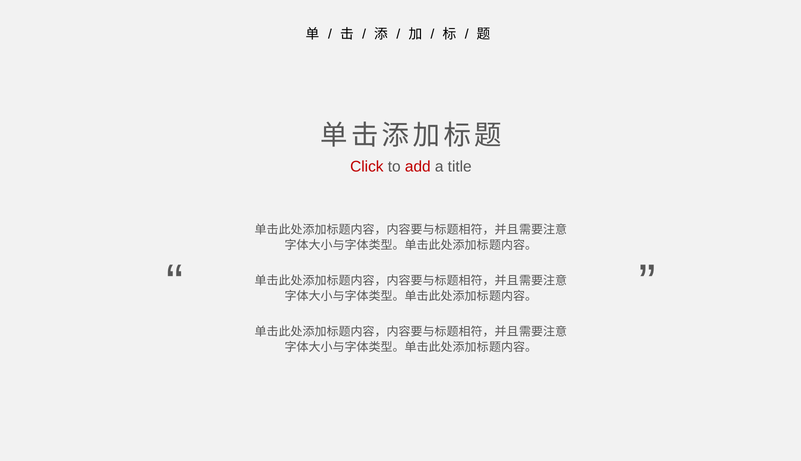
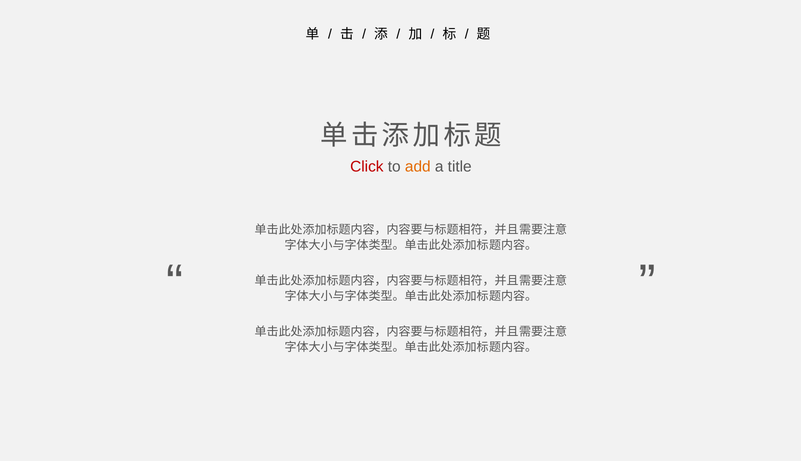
add colour: red -> orange (418, 167)
